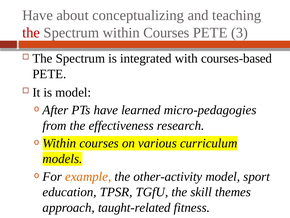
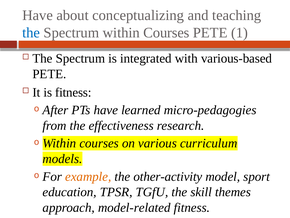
the colour: red -> blue (31, 33)
3: 3 -> 1 (240, 33)
courses-based: courses-based -> various-based (236, 58)
is model: model -> fitness (73, 92)
taught-related: taught-related -> model-related (134, 207)
